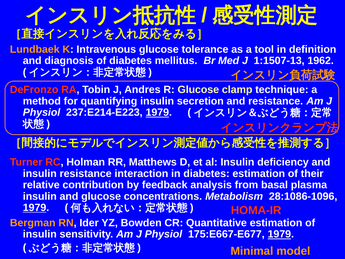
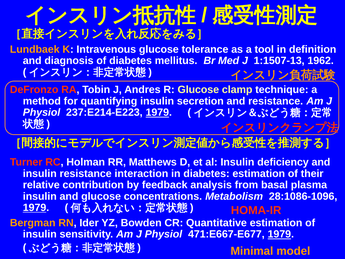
175:E667-E677: 175:E667-E677 -> 471:E667-E677 (226, 234)
